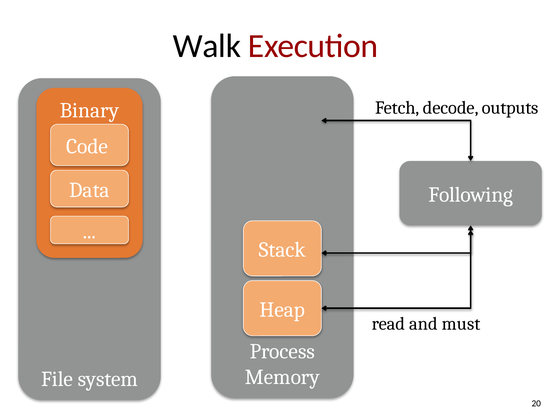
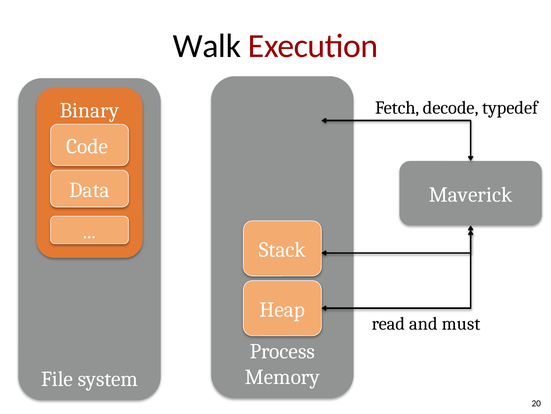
outputs: outputs -> typedef (510, 108)
Following: Following -> Maverick (471, 194)
